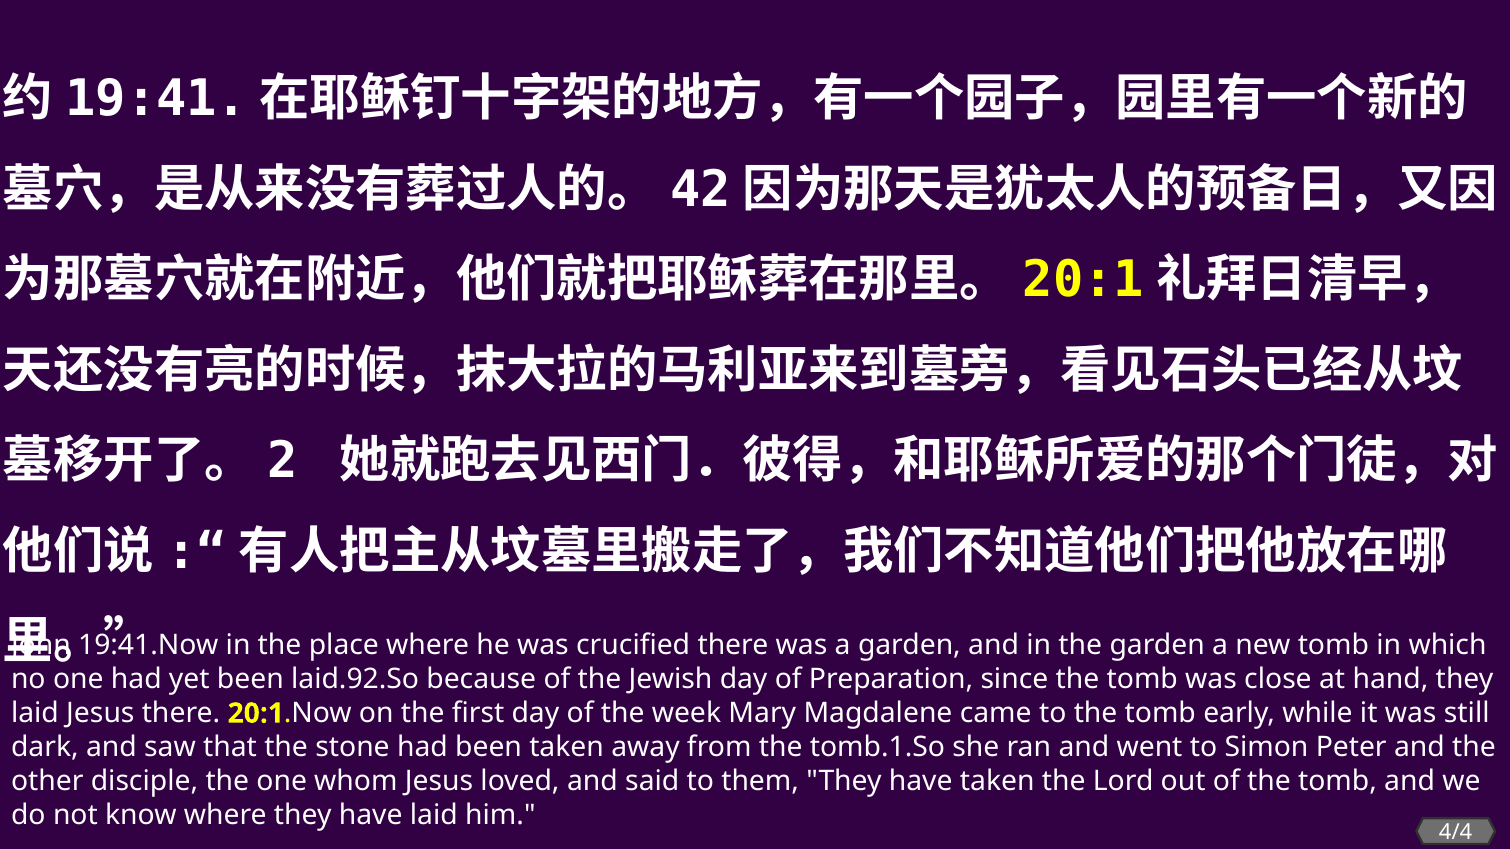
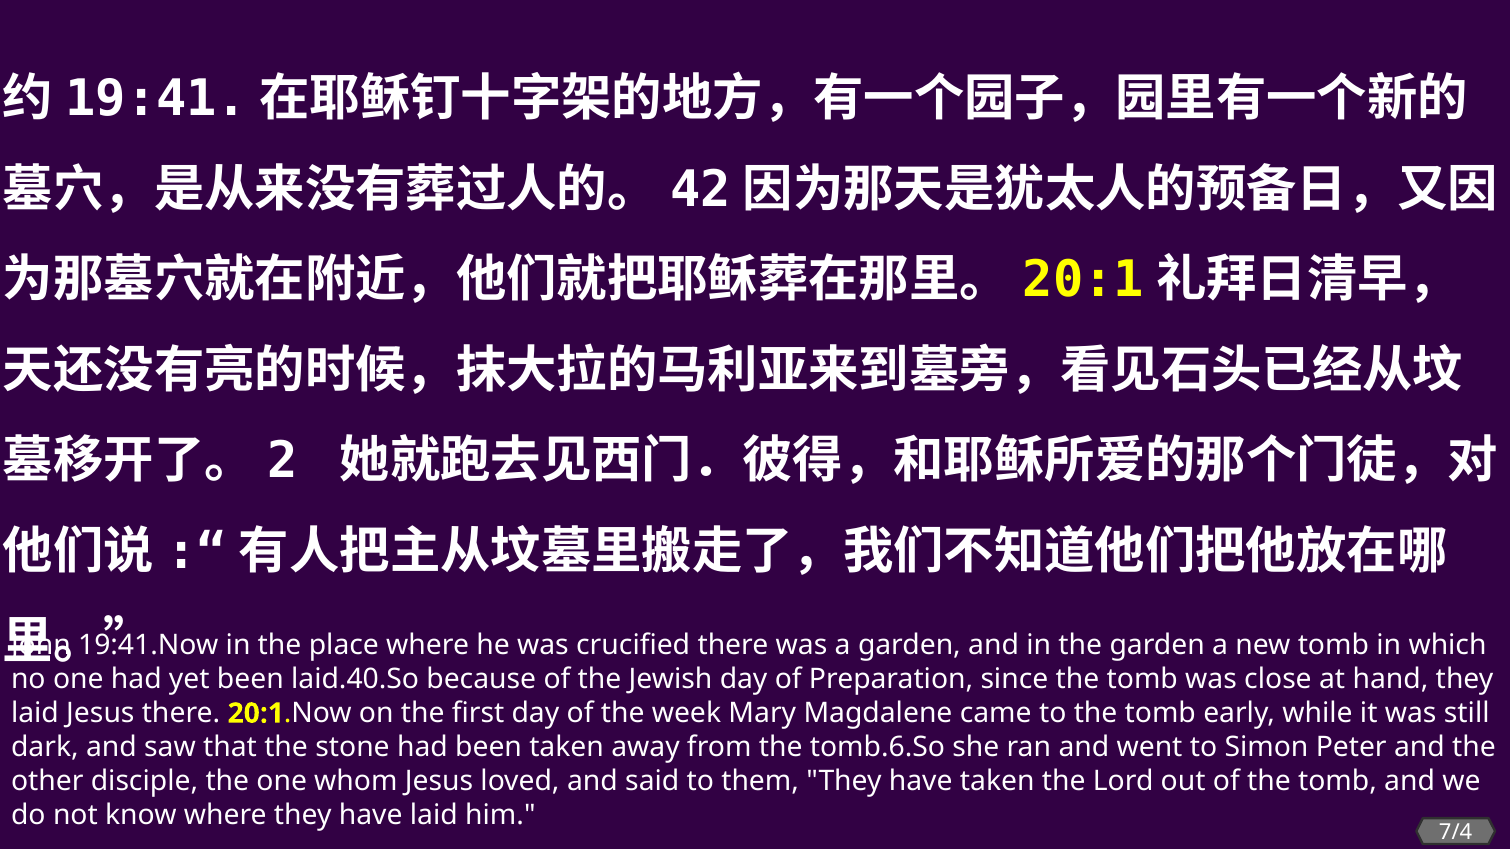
laid.92.So: laid.92.So -> laid.40.So (355, 680)
tomb.1.So: tomb.1.So -> tomb.6.So (877, 748)
4/4: 4/4 -> 7/4 (1456, 833)
